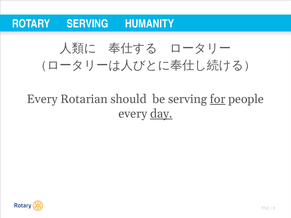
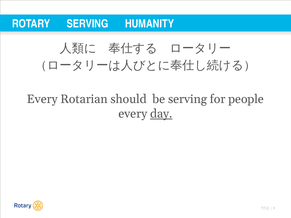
for underline: present -> none (218, 99)
